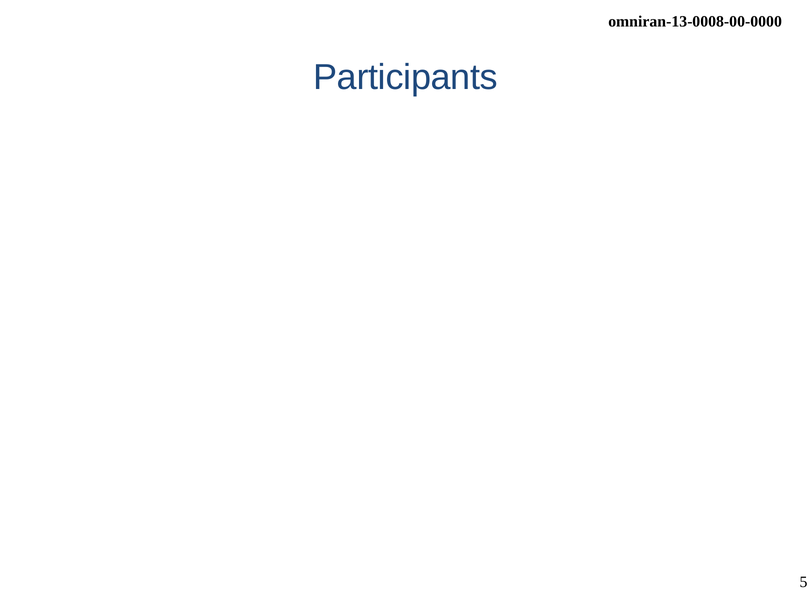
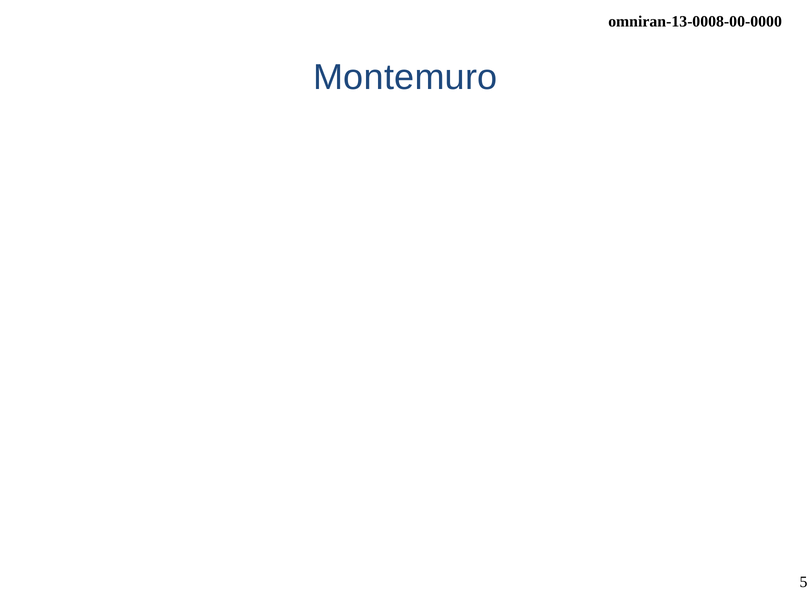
Participants: Participants -> Montemuro (405, 78)
